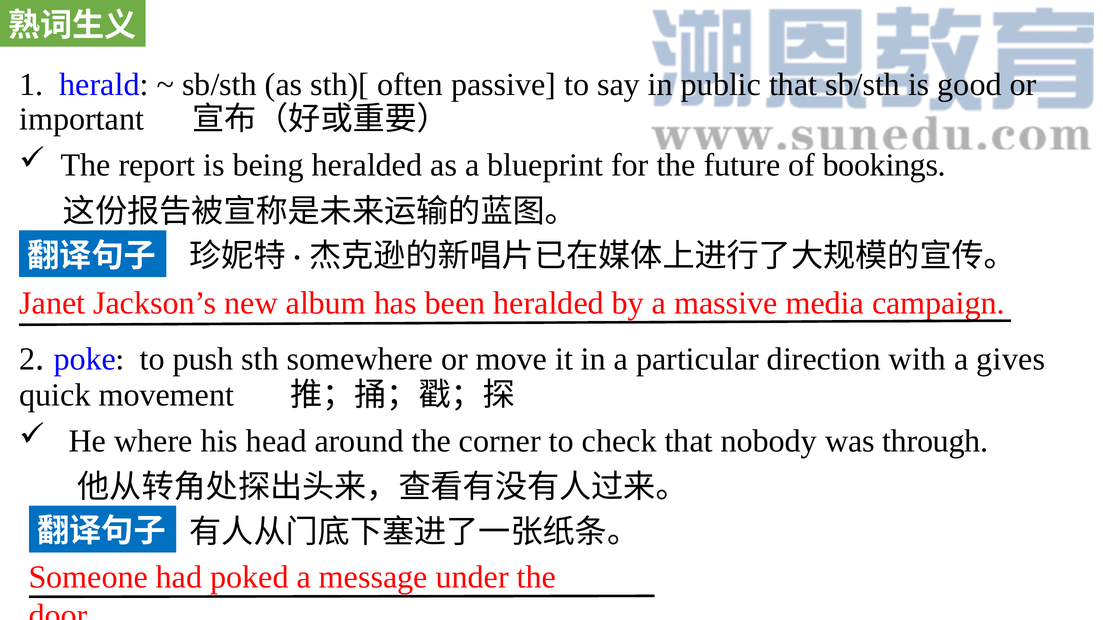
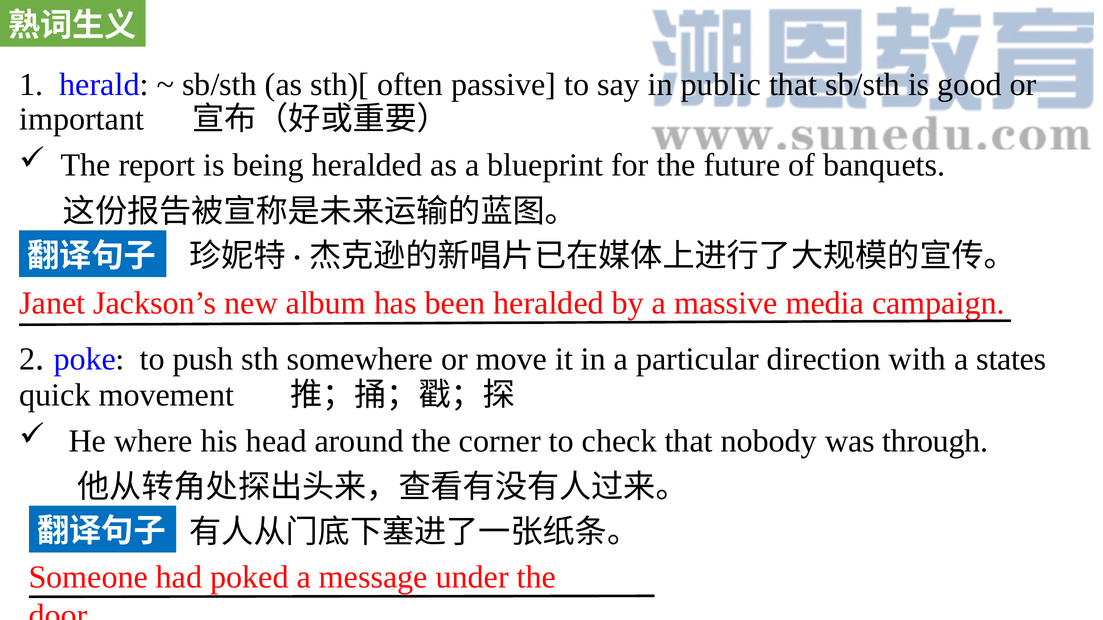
bookings: bookings -> banquets (884, 165)
gives: gives -> states (1011, 359)
